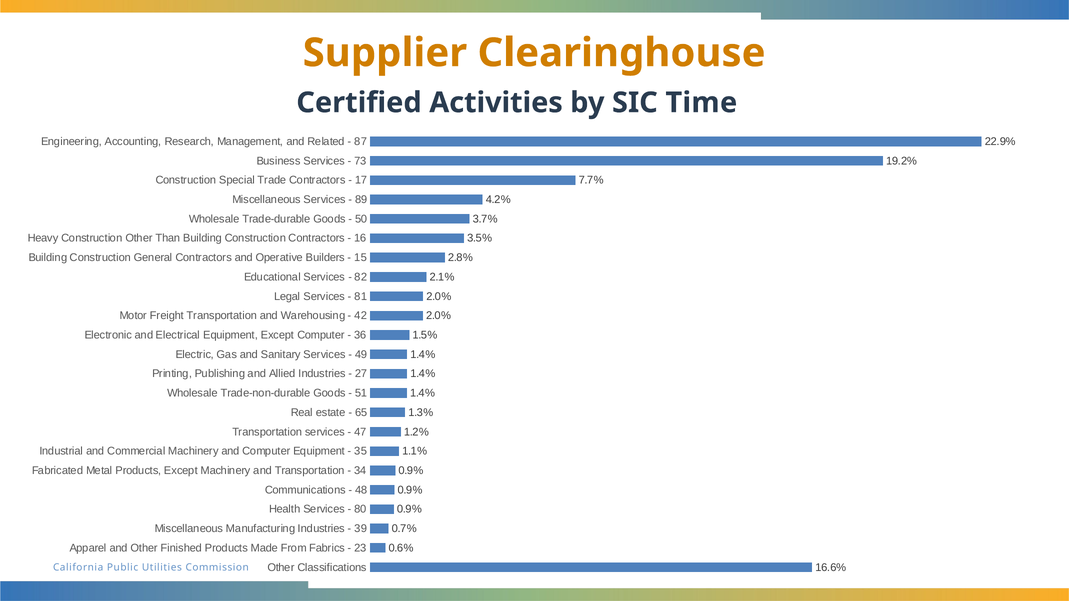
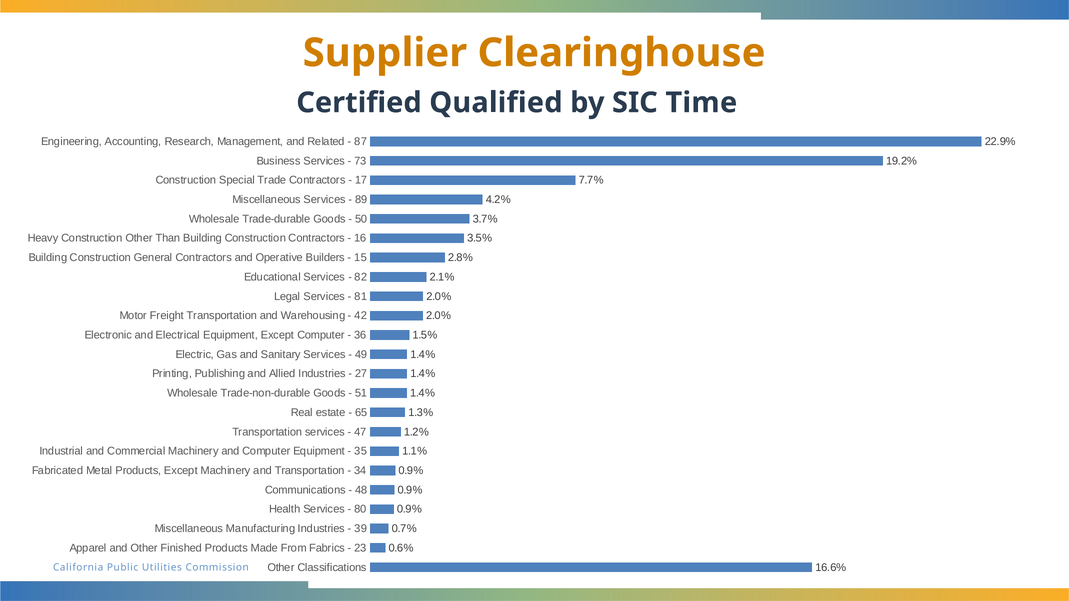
Activities: Activities -> Qualified (496, 103)
